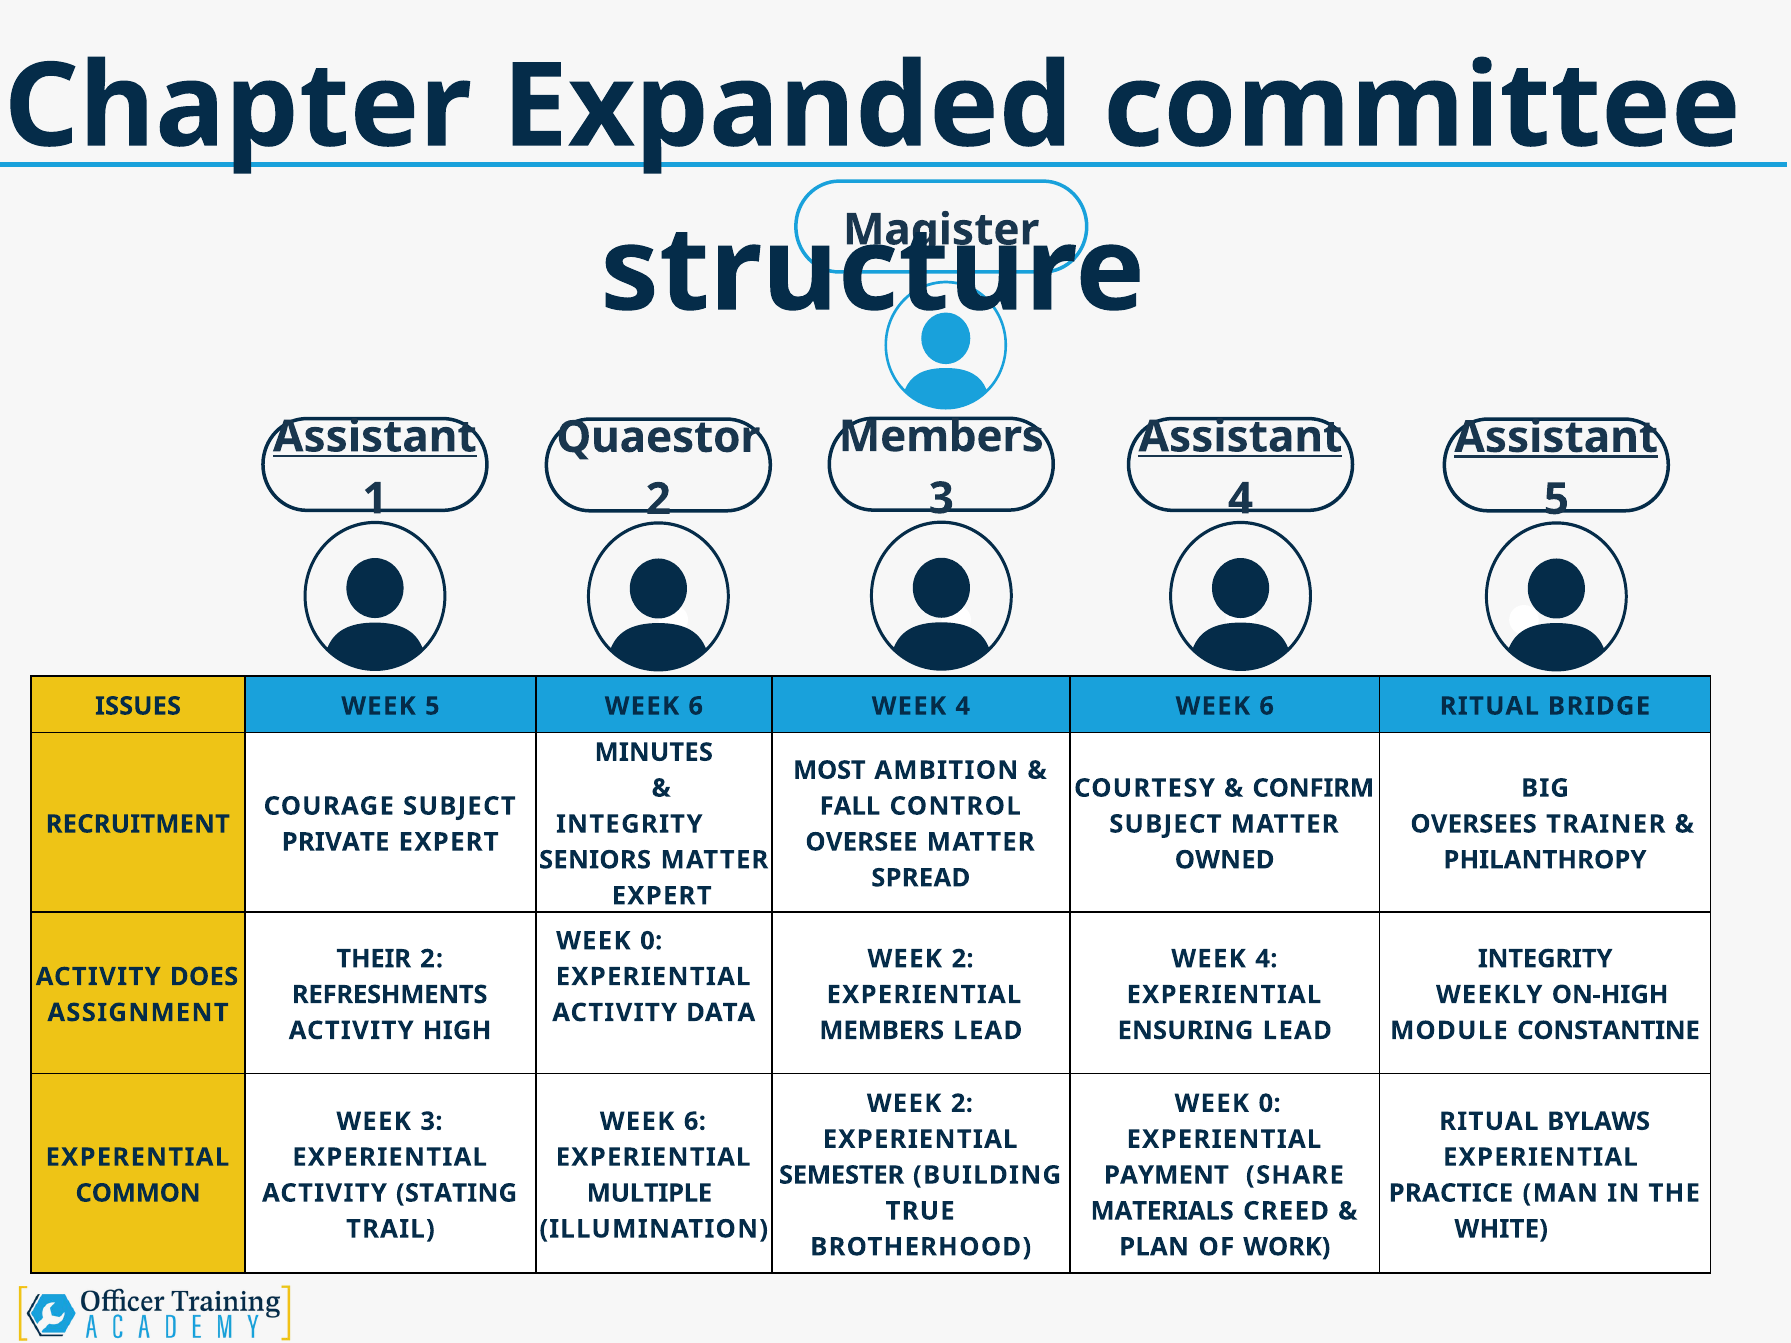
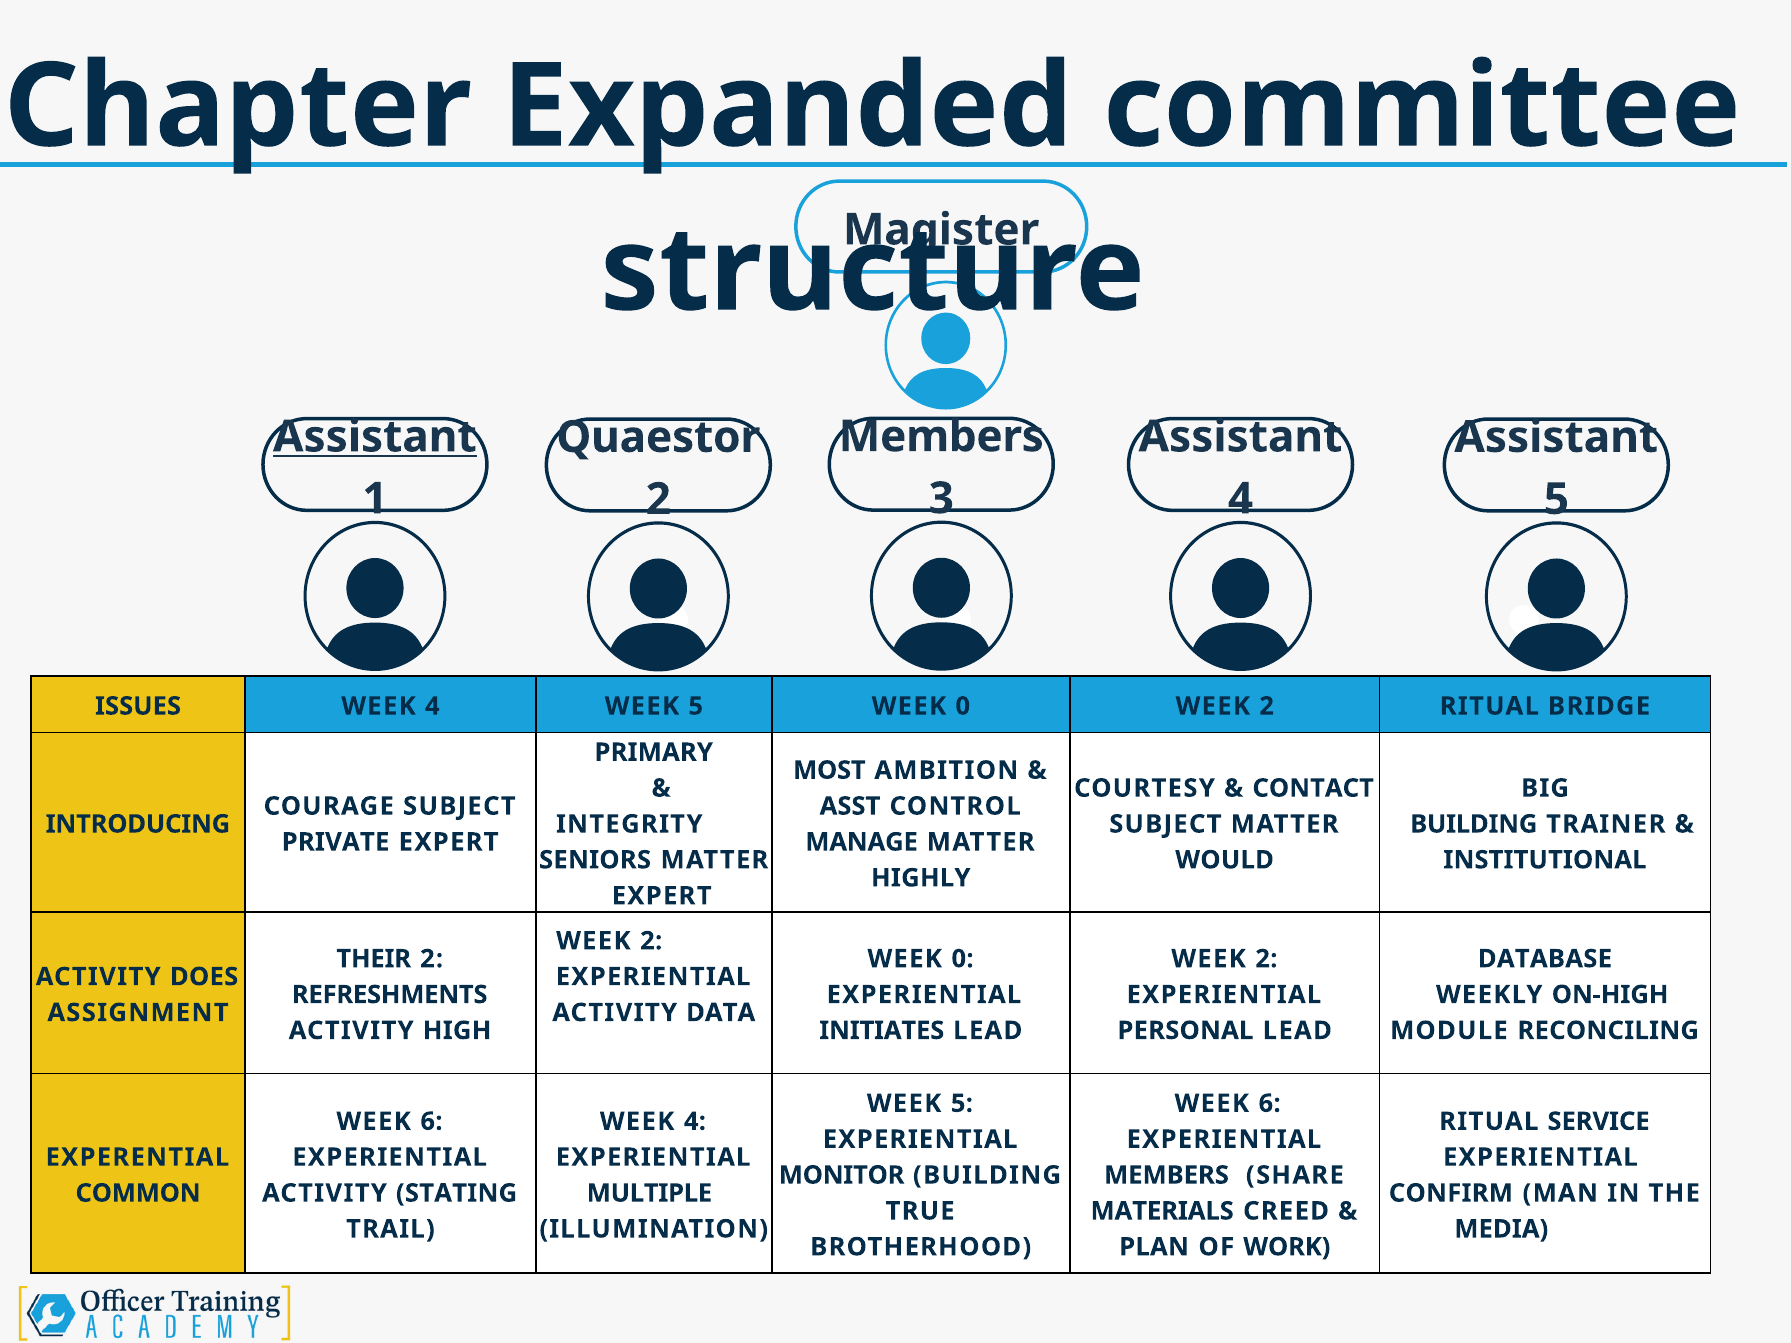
Assistant underline: present -> none (1240, 437)
Assistant underline: present -> none (1556, 437)
5: 5 -> 4 (432, 706)
6: 6 -> 5 (696, 706)
4: 4 -> 0 (963, 706)
6: 6 -> 2 (1267, 706)
MINUTES: MINUTES -> PRIMARY (654, 752)
CONFIRM: CONFIRM -> CONTACT (1313, 788)
FALL: FALL -> ASST (850, 806)
RECRUITMENT: RECRUITMENT -> INTRODUCING (138, 824)
OVERSEES: OVERSEES -> BUILDING (1474, 824)
OVERSEE: OVERSEE -> MANAGE (862, 842)
OWNED: OWNED -> WOULD (1225, 860)
PHILANTHROPY: PHILANTHROPY -> INSTITUTIONAL (1545, 860)
SPREAD: SPREAD -> HIGHLY (921, 878)
0: 0 -> 2 (651, 941)
2: 2 -> 0 (963, 959)
4: 4 -> 2 (1266, 959)
INTEGRITY: INTEGRITY -> DATABASE (1545, 959)
MEMBERS: MEMBERS -> INITIATES (882, 1031)
ENSURING: ENSURING -> PERSONAL (1185, 1031)
CONSTANTINE: CONSTANTINE -> RECONCILING (1608, 1031)
2: 2 -> 5 (962, 1104)
0: 0 -> 6 (1270, 1104)
3: 3 -> 6 (431, 1122)
6: 6 -> 4 (695, 1122)
BYLAWS: BYLAWS -> SERVICE (1599, 1122)
SEMESTER: SEMESTER -> MONITOR (842, 1175)
PAYMENT: PAYMENT -> MEMBERS (1166, 1175)
PRACTICE: PRACTICE -> CONFIRM (1451, 1193)
WHITE: WHITE -> MEDIA (1501, 1229)
